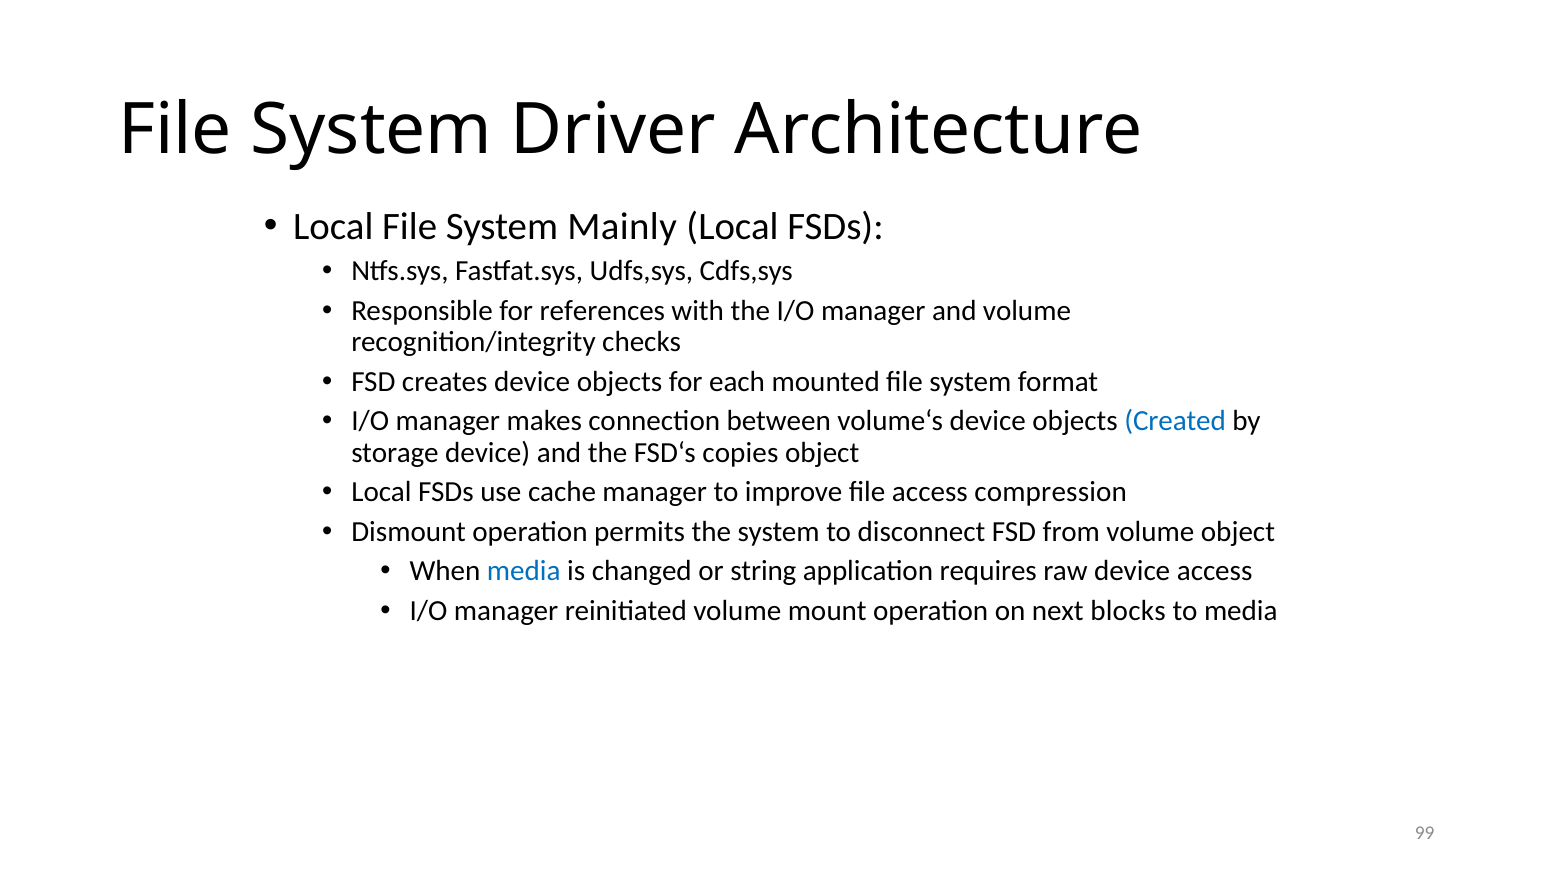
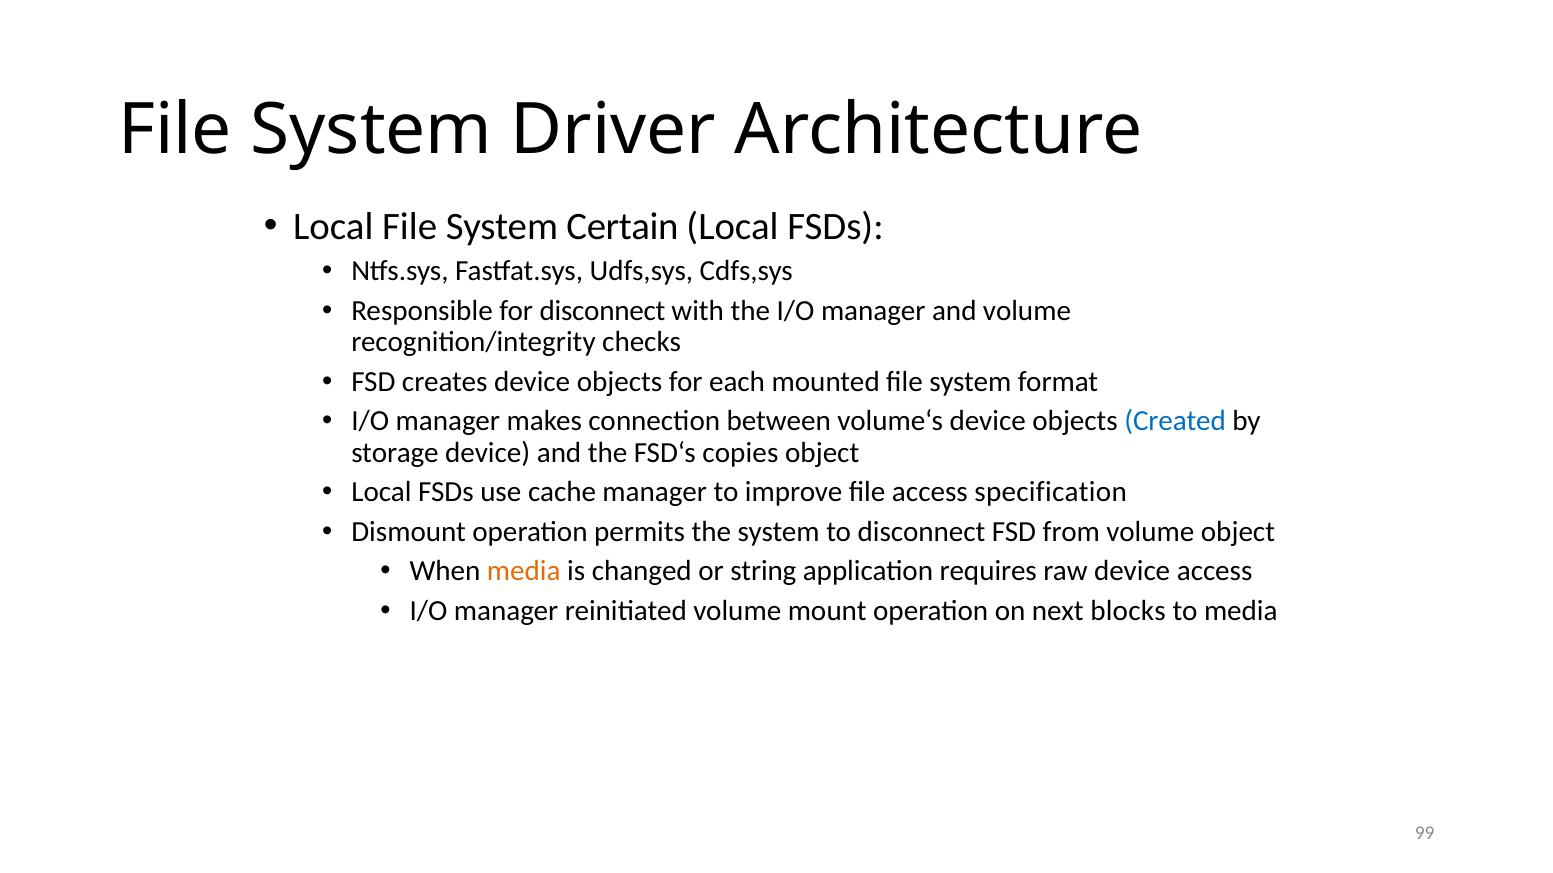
Mainly: Mainly -> Certain (622, 227)
for references: references -> disconnect (602, 311)
compression: compression -> specification (1051, 492)
media colour: blue -> orange (524, 571)
